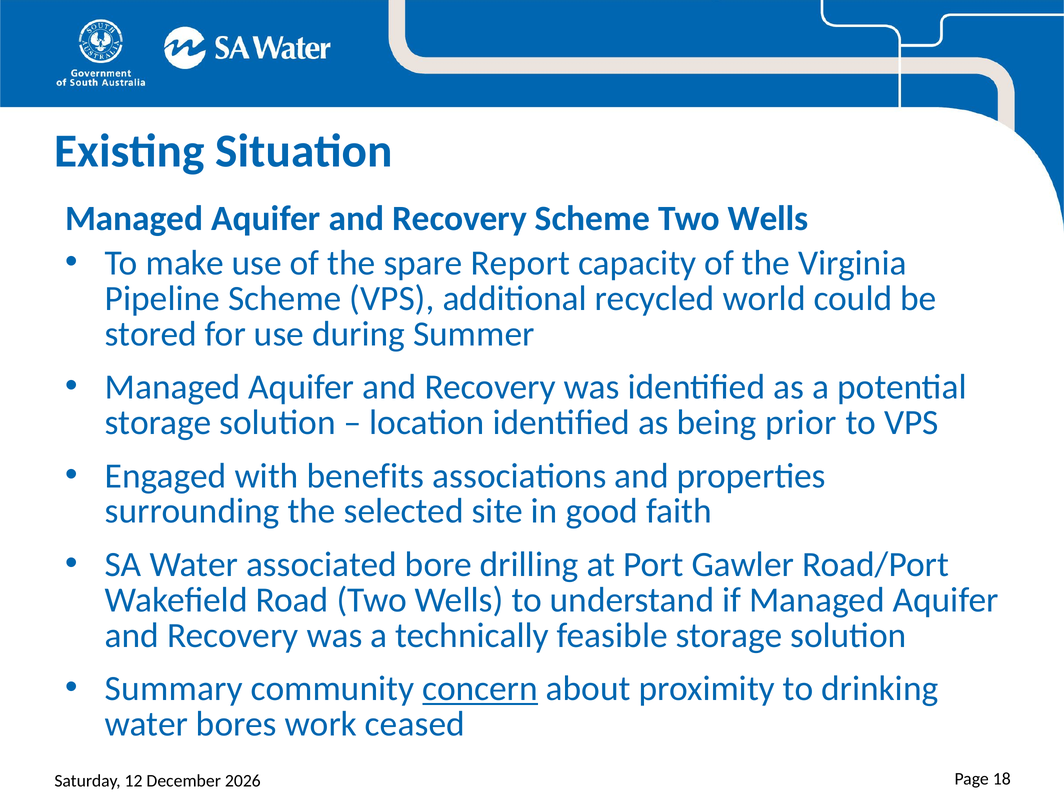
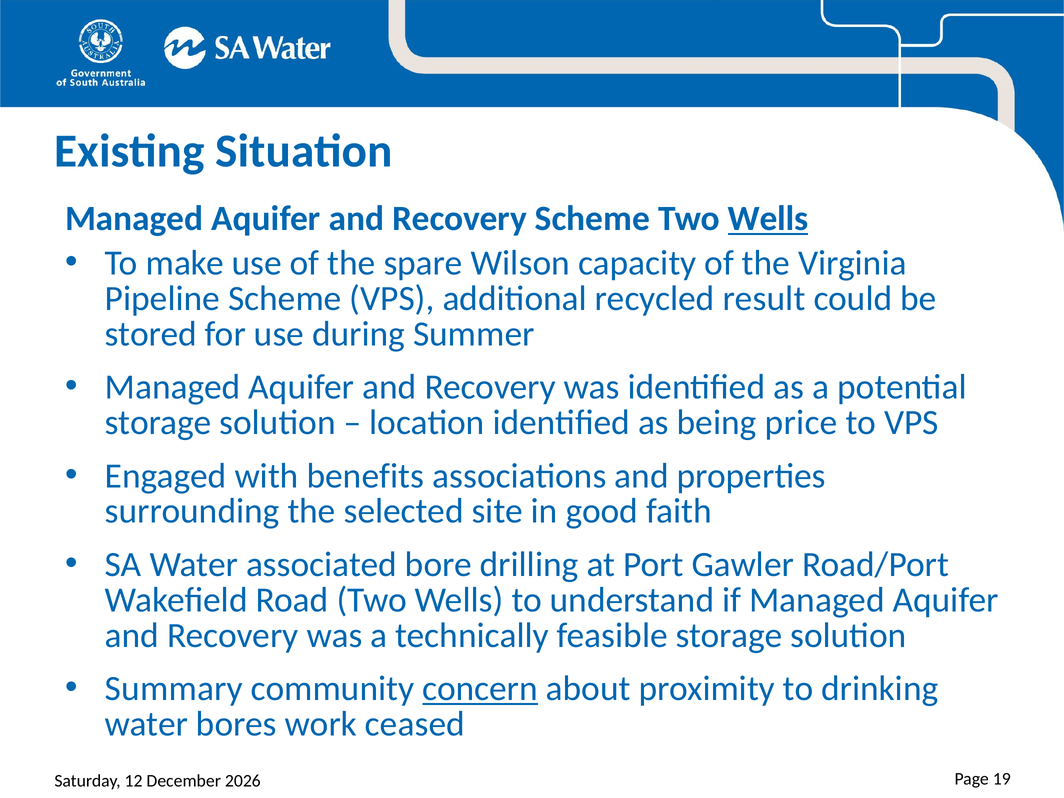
Wells underline: none -> present (768, 219)
Report: Report -> Wilson (520, 263)
world: world -> result (764, 298)
prior: prior -> price (801, 423)
18: 18 -> 19 (1002, 779)
